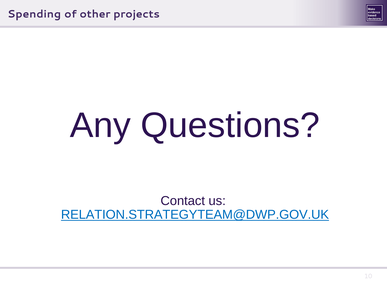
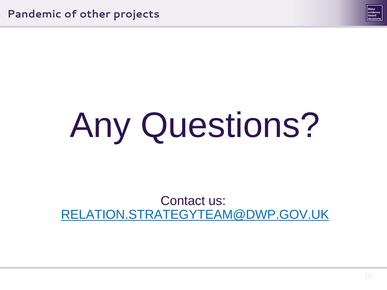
Spending: Spending -> Pandemic (34, 14)
